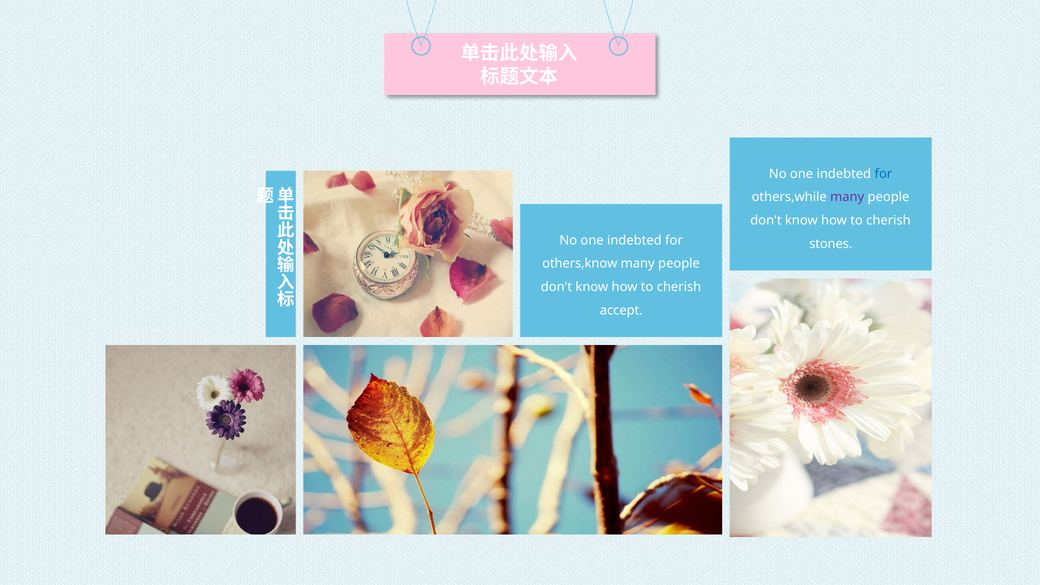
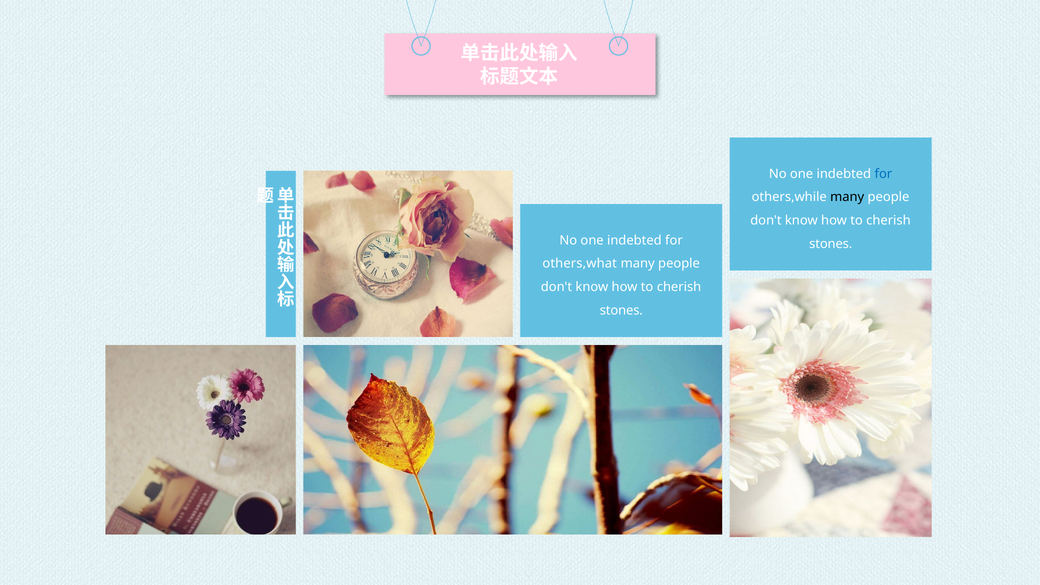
many colour: purple -> black (847, 197)
others,know: others,know -> others,what (580, 264)
accept: accept -> stones (621, 310)
